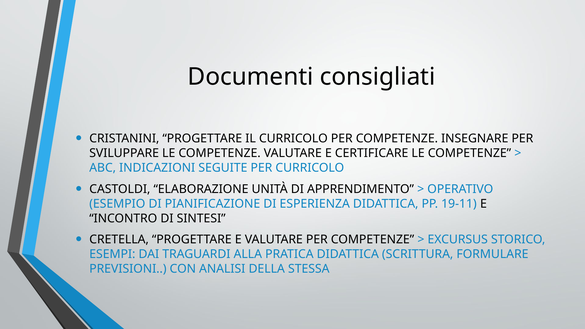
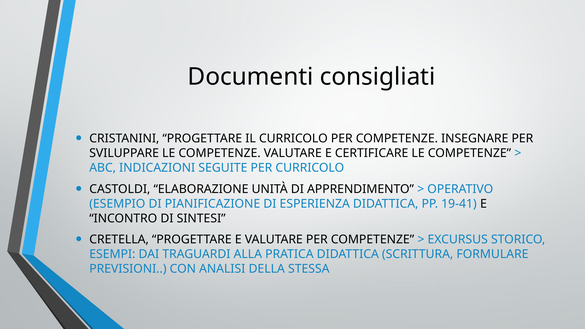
19-11: 19-11 -> 19-41 (459, 204)
